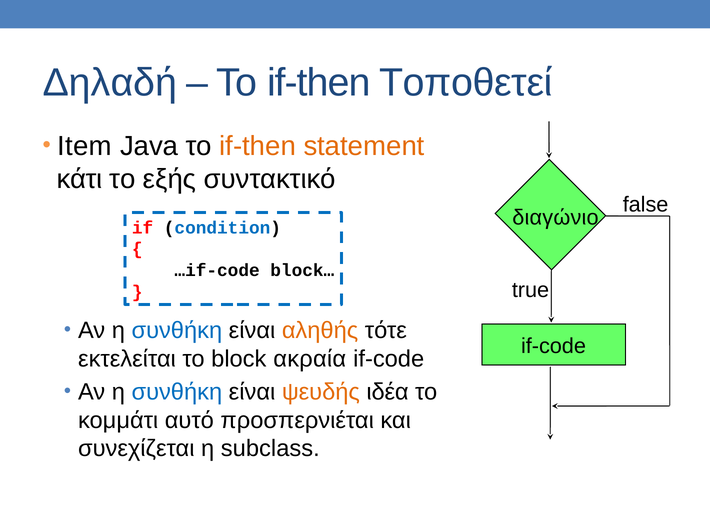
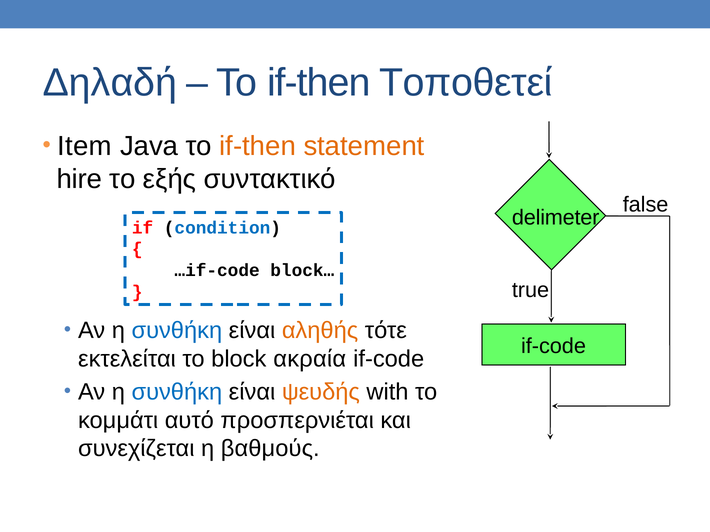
κάτι: κάτι -> hire (79, 179)
διαγώνιο: διαγώνιο -> delimeter (556, 218)
ιδέα: ιδέα -> with (387, 392)
subclass: subclass -> βαθμούς (270, 449)
